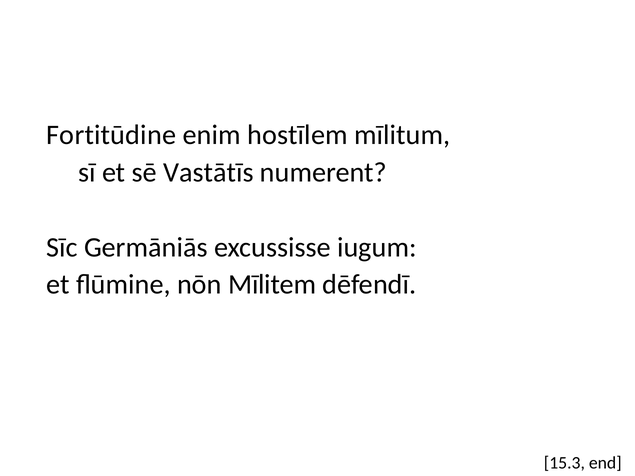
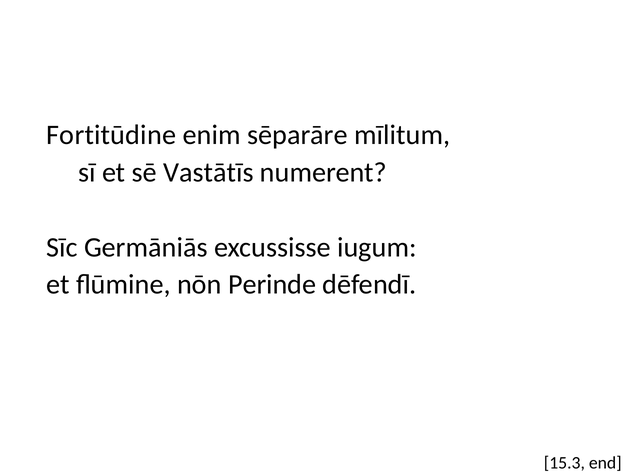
hostīlem: hostīlem -> sēparāre (297, 135)
Mīlitem: Mīlitem -> Perinde (272, 285)
